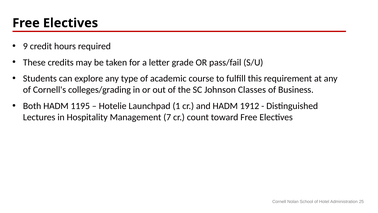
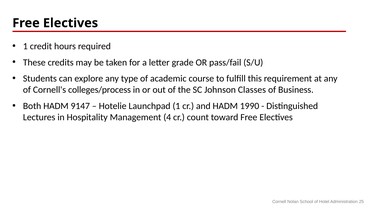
9: 9 -> 1 (25, 46)
colleges/grading: colleges/grading -> colleges/process (100, 90)
1195: 1195 -> 9147 (80, 106)
1912: 1912 -> 1990 (250, 106)
7: 7 -> 4 (167, 117)
